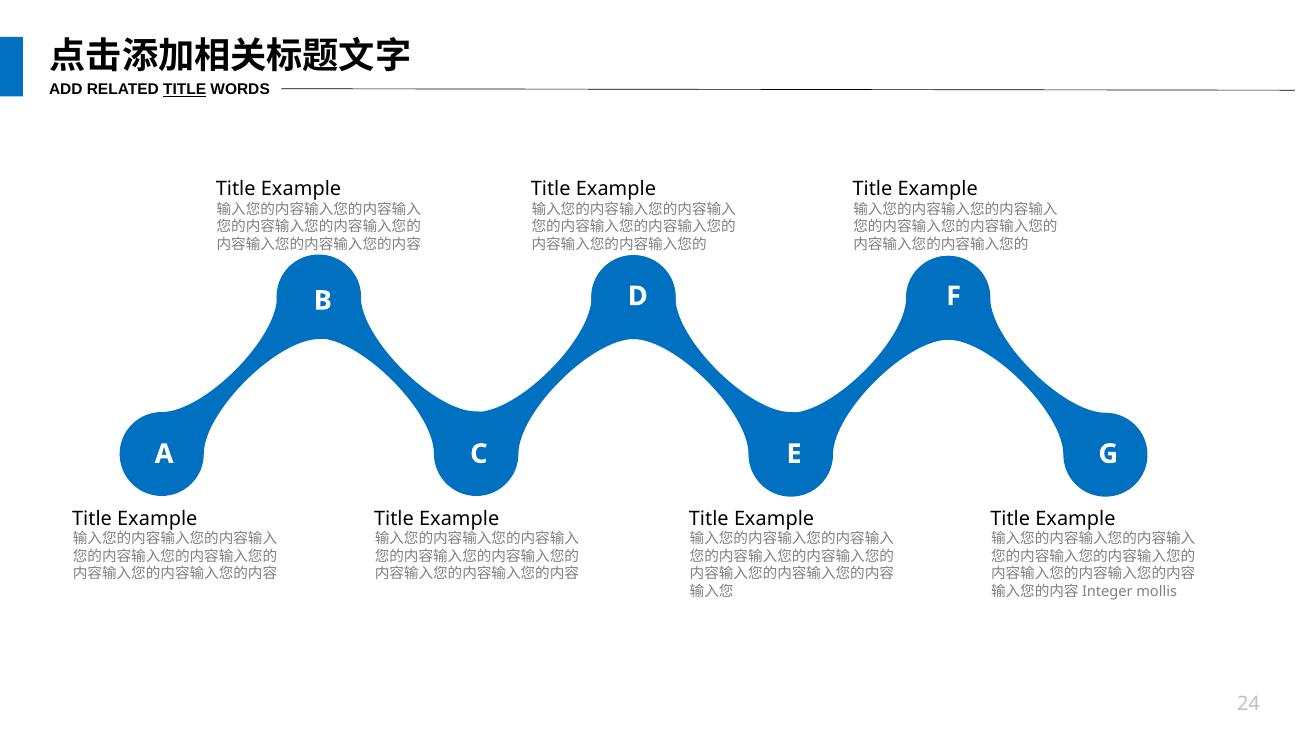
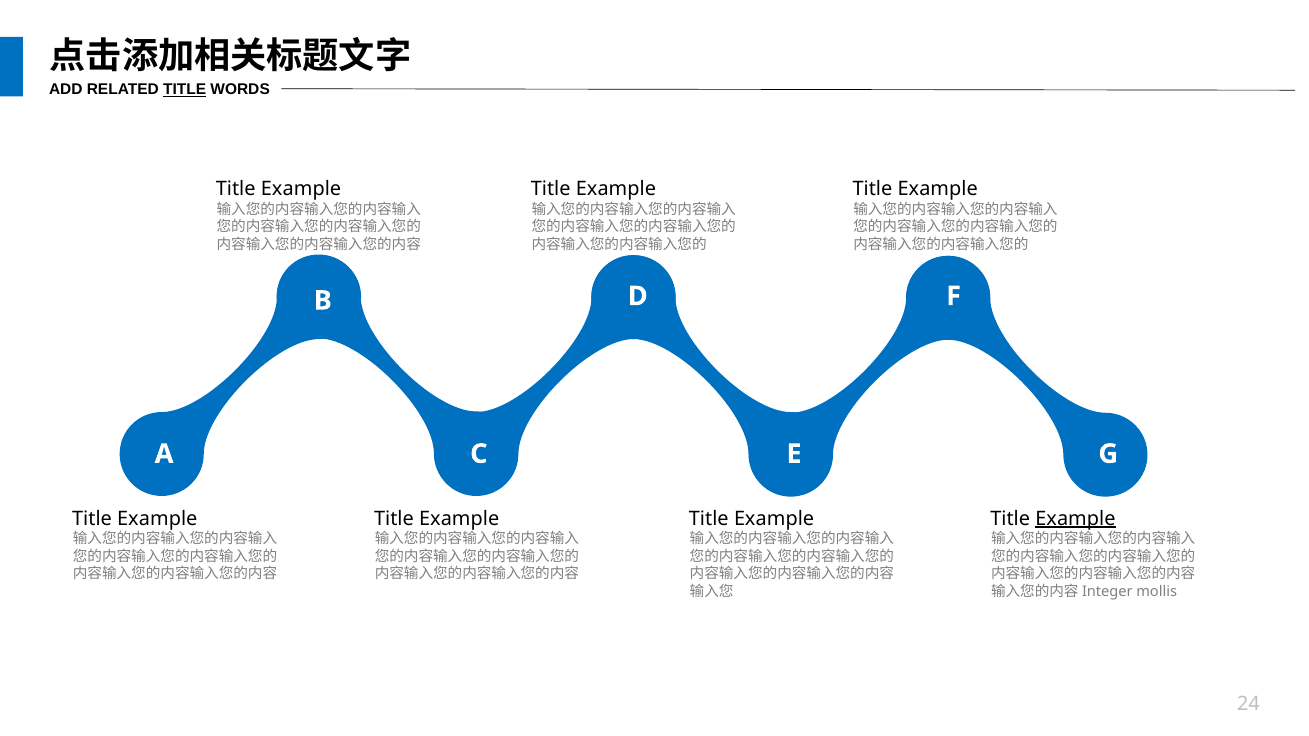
Example underline: none -> present (1075, 519)
